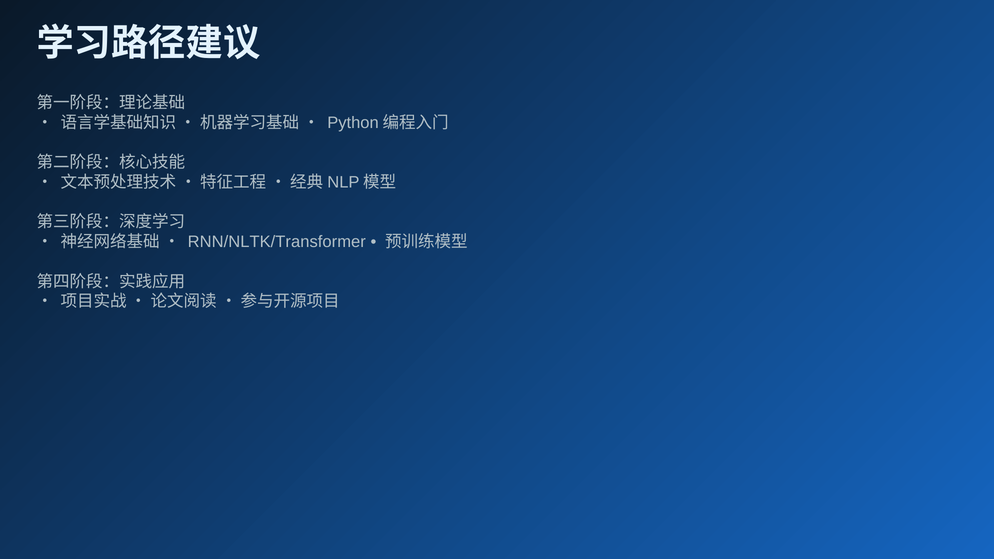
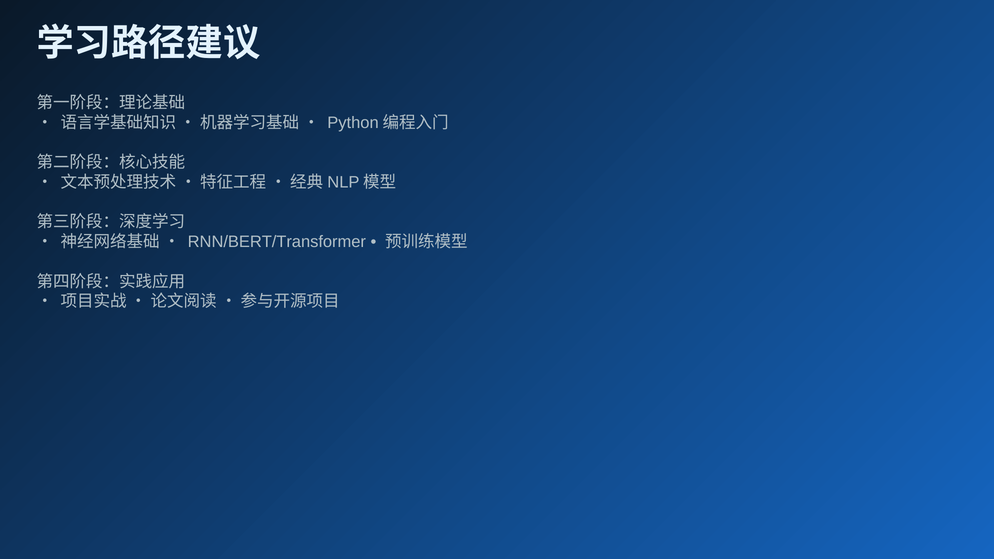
RNN/NLTK/Transformer: RNN/NLTK/Transformer -> RNN/BERT/Transformer (277, 242)
